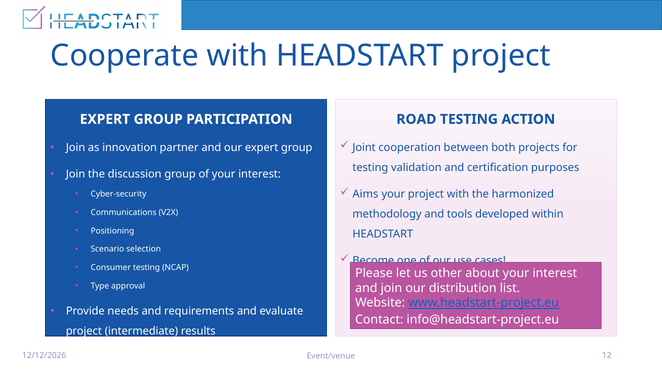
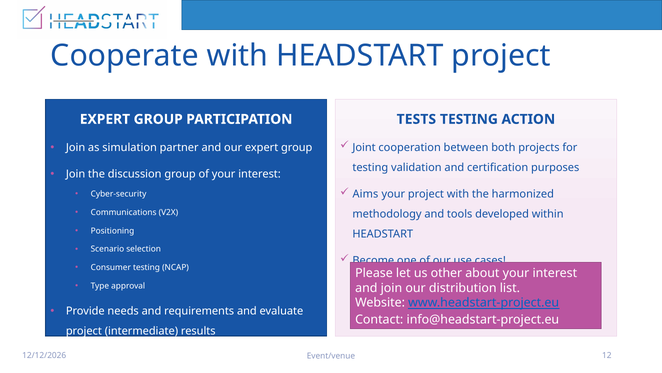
ROAD: ROAD -> TESTS (416, 119)
innovation: innovation -> simulation (130, 147)
